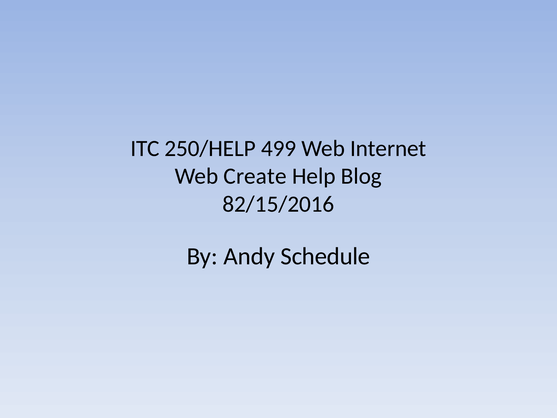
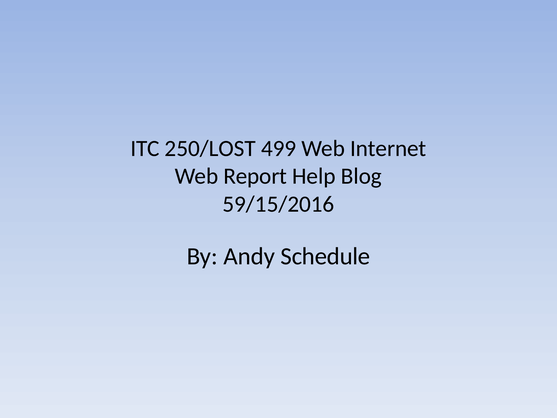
250/HELP: 250/HELP -> 250/LOST (210, 148)
Create: Create -> Report (255, 176)
82/15/2016: 82/15/2016 -> 59/15/2016 (278, 204)
